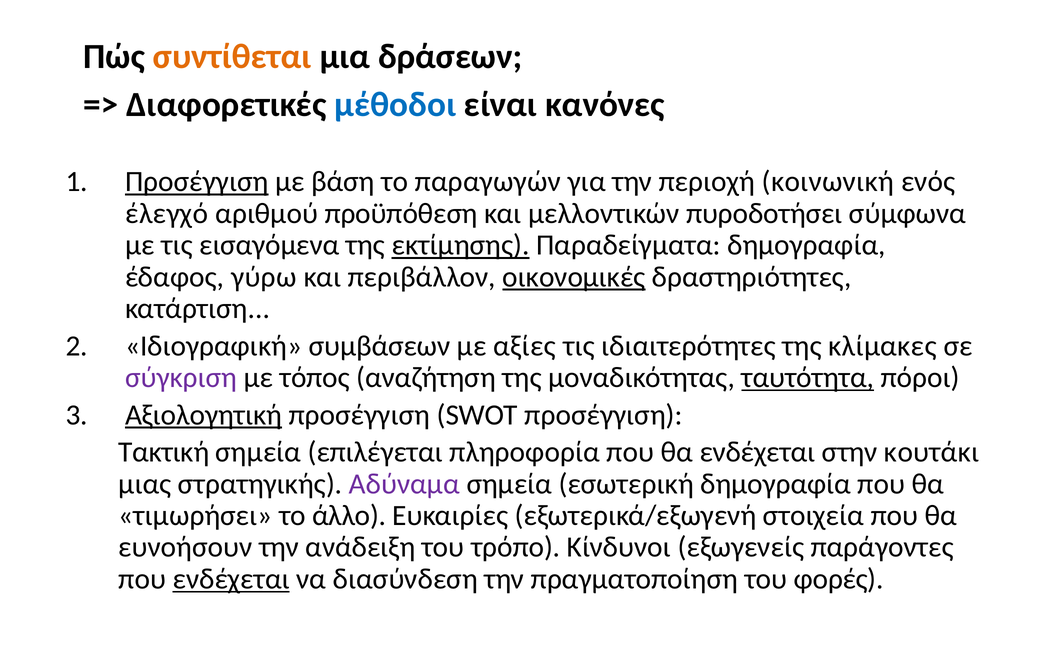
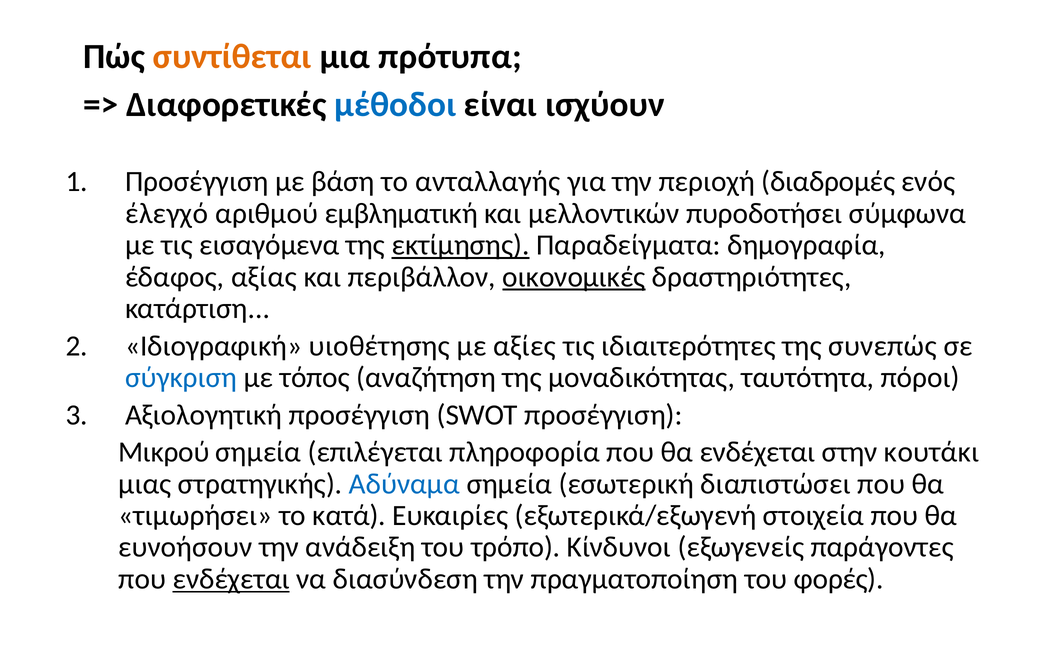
δράσεων: δράσεων -> πρότυπα (450, 57)
κανόνες: κανόνες -> ισχύουν (605, 105)
Προσέγγιση underline: present -> none (197, 182)
παραγωγών: παραγωγών -> ανταλλαγής (488, 182)
κοινωνική: κοινωνική -> διαδρομές (828, 182)
προϋπόθεση: προϋπόθεση -> εμβληματική (401, 213)
γύρω: γύρω -> αξίας (264, 277)
συμβάσεων: συμβάσεων -> υιοθέτησης (379, 346)
κλίμακες: κλίμακες -> συνεπώς (882, 346)
σύγκριση colour: purple -> blue (181, 377)
ταυτότητα underline: present -> none (808, 377)
Αξιολογητική underline: present -> none (204, 415)
Τακτική: Τακτική -> Μικρού (164, 452)
Αδύναμα colour: purple -> blue (404, 484)
εσωτερική δημογραφία: δημογραφία -> διαπιστώσει (776, 484)
άλλο: άλλο -> κατά (349, 515)
